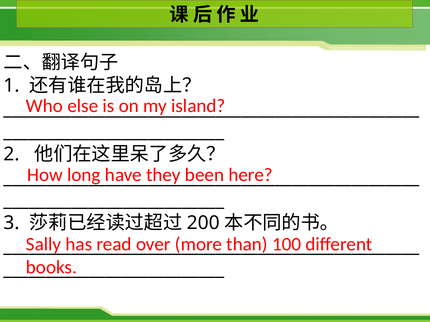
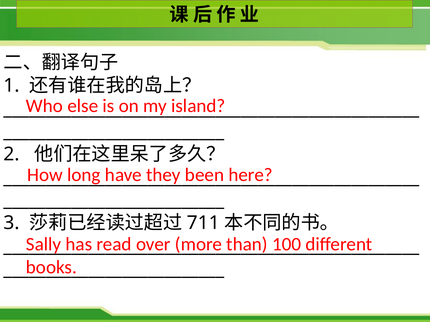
200: 200 -> 711 (203, 223)
